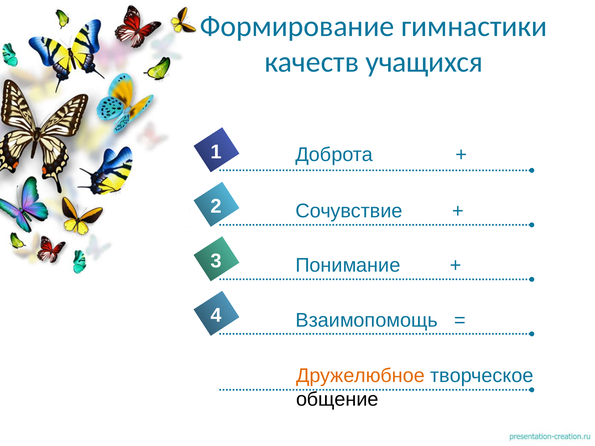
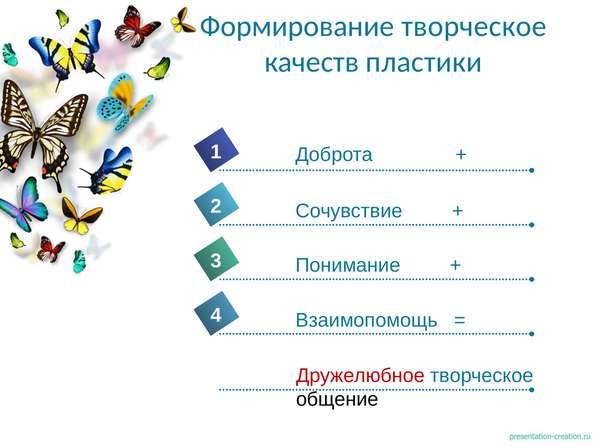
Формирование гимнастики: гимнастики -> творческое (474, 26)
учащихся: учащихся -> пластики (424, 62)
Дружелюбное colour: orange -> red (360, 376)
